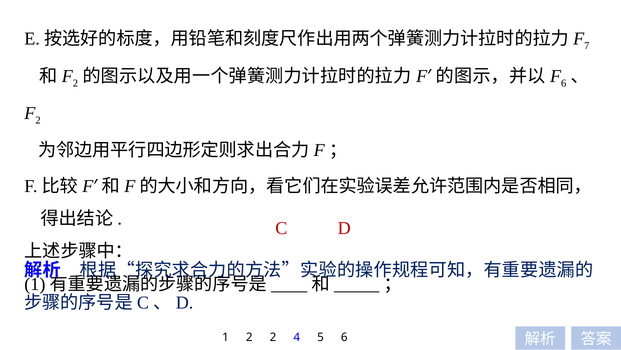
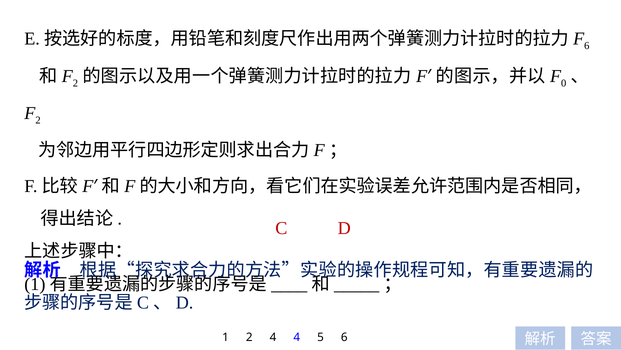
7: 7 -> 6 (587, 46)
6: 6 -> 0 (564, 83)
2 2: 2 -> 4 (273, 337)
